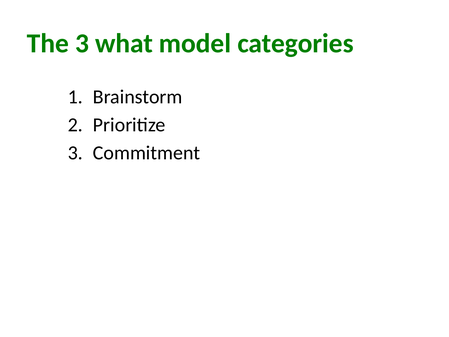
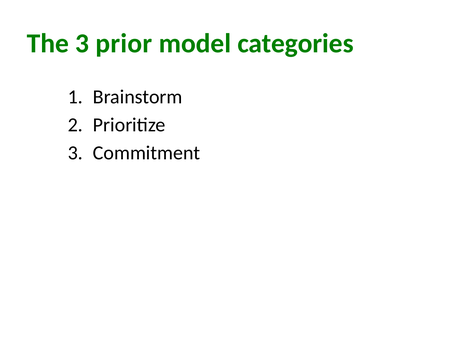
what: what -> prior (124, 43)
